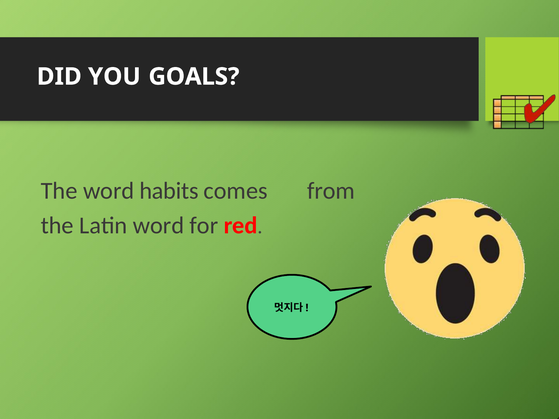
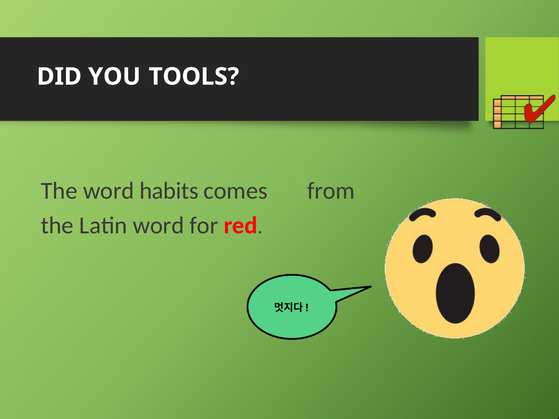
GOALS: GOALS -> TOOLS (194, 77)
